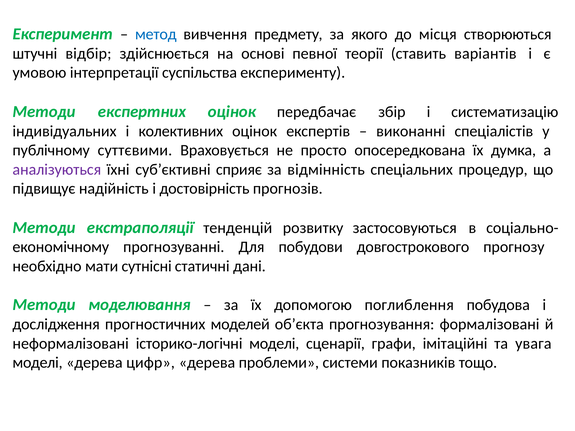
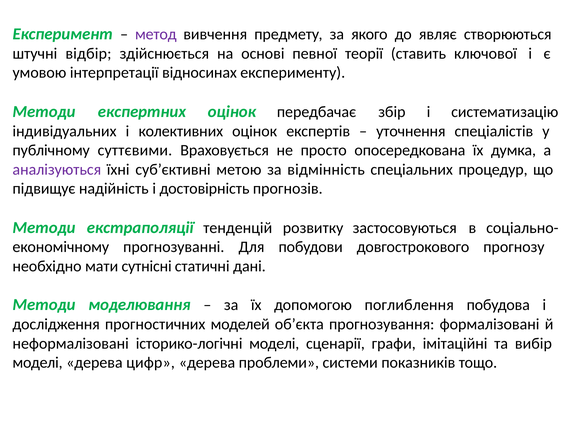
метод colour: blue -> purple (156, 34)
місця: місця -> являє (438, 34)
варіантів: варіантів -> ключової (485, 54)
суспільства: суспільства -> відносинах (200, 73)
виконанні: виконанні -> уточнення (411, 131)
сприяє: сприяє -> метою (239, 170)
увага: увага -> вибір (533, 344)
